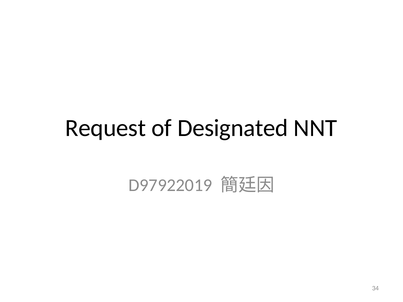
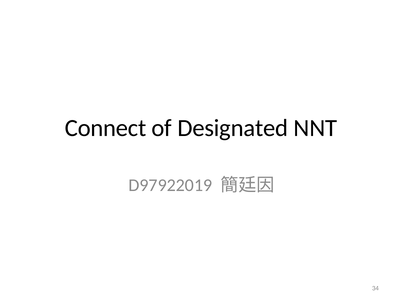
Request: Request -> Connect (106, 128)
